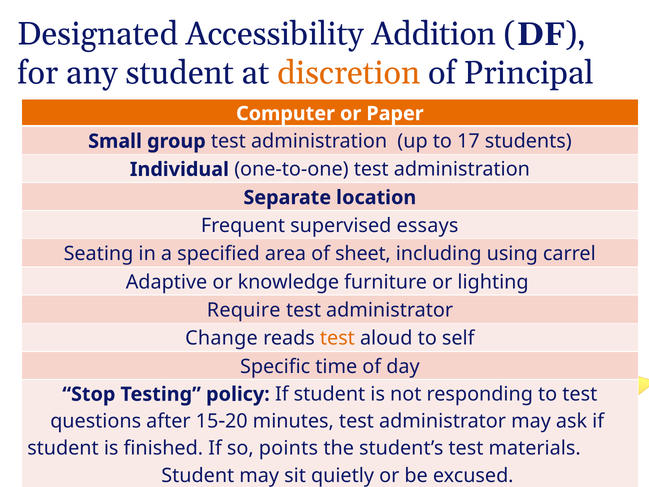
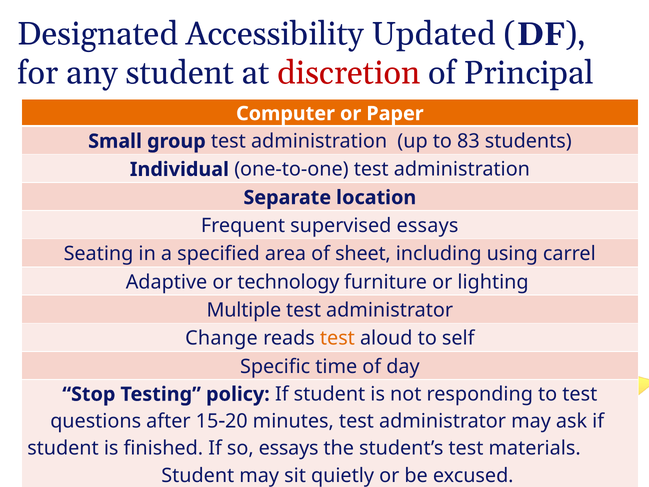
Addition: Addition -> Updated (434, 34)
discretion colour: orange -> red (349, 73)
17: 17 -> 83 (468, 141)
knowledge: knowledge -> technology (288, 282)
Require: Require -> Multiple (244, 310)
so points: points -> essays (289, 448)
